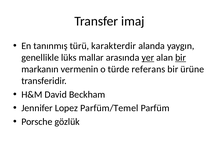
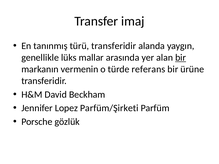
türü karakterdir: karakterdir -> transferidir (114, 46)
yer underline: present -> none (148, 58)
Parfüm/Temel: Parfüm/Temel -> Parfüm/Şirketi (109, 108)
